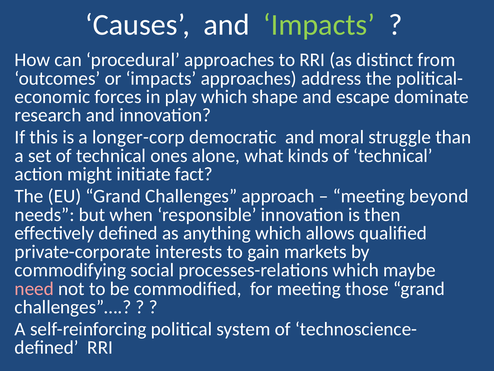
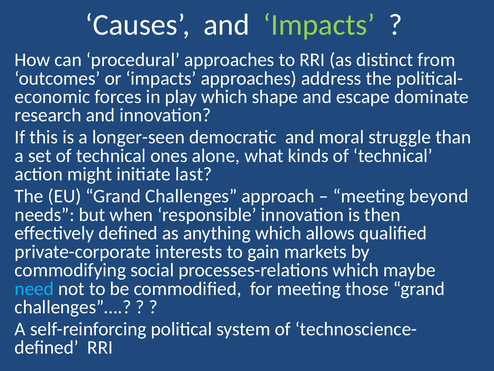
longer-corp: longer-corp -> longer-seen (138, 137)
fact: fact -> last (194, 174)
need colour: pink -> light blue (34, 288)
